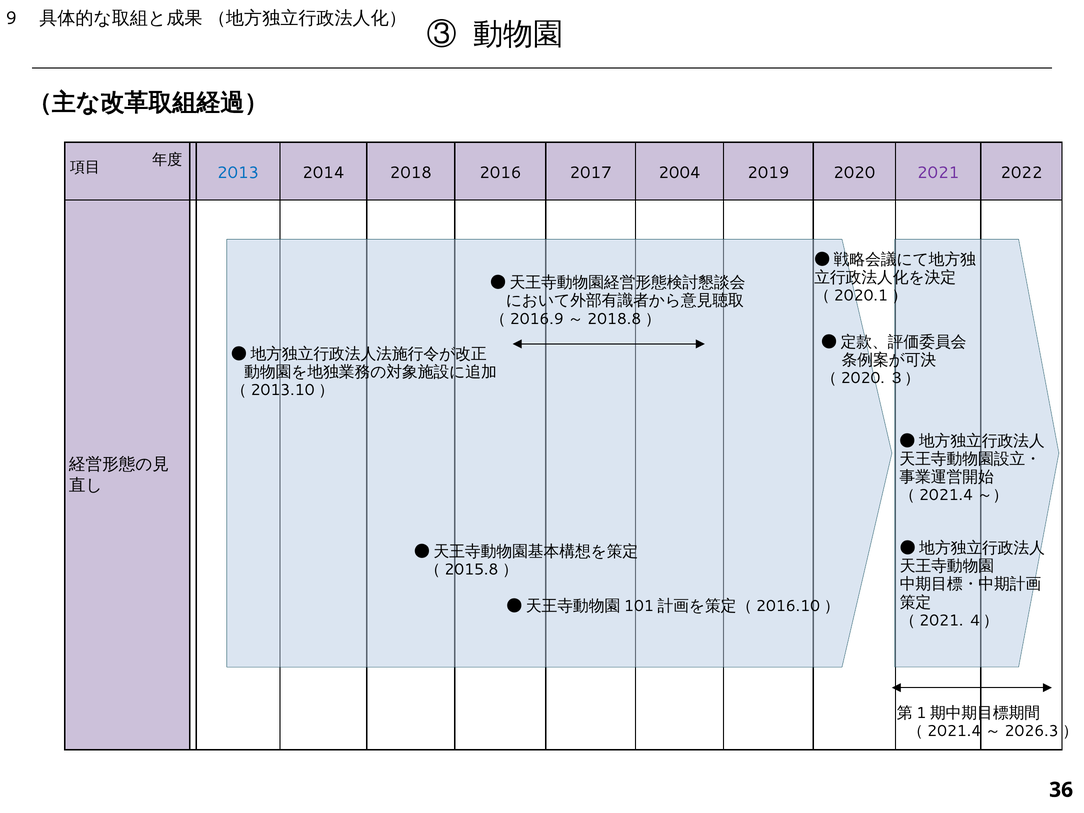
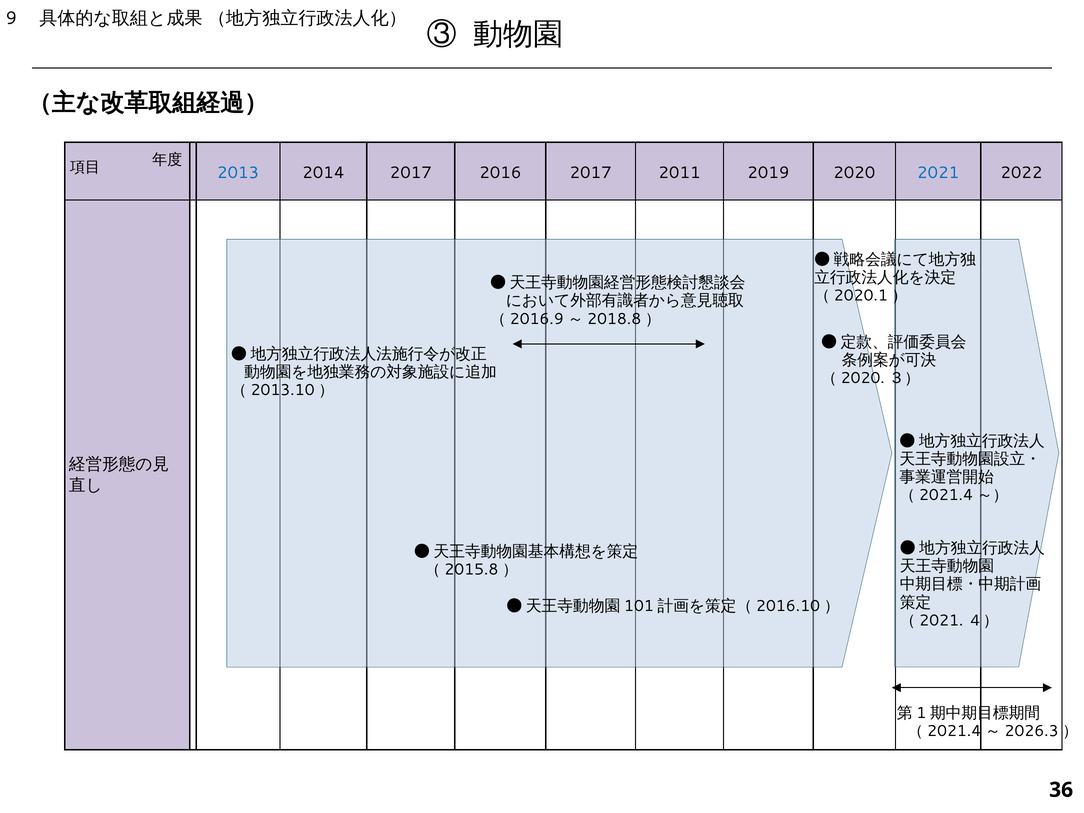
2014 2018: 2018 -> 2017 (411, 173)
2004: 2004 -> 2011 (679, 173)
2021 colour: purple -> blue (938, 173)
